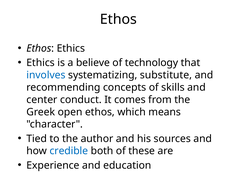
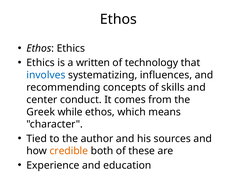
believe: believe -> written (93, 63)
substitute: substitute -> influences (166, 75)
open: open -> while (70, 112)
credible colour: blue -> orange (69, 151)
